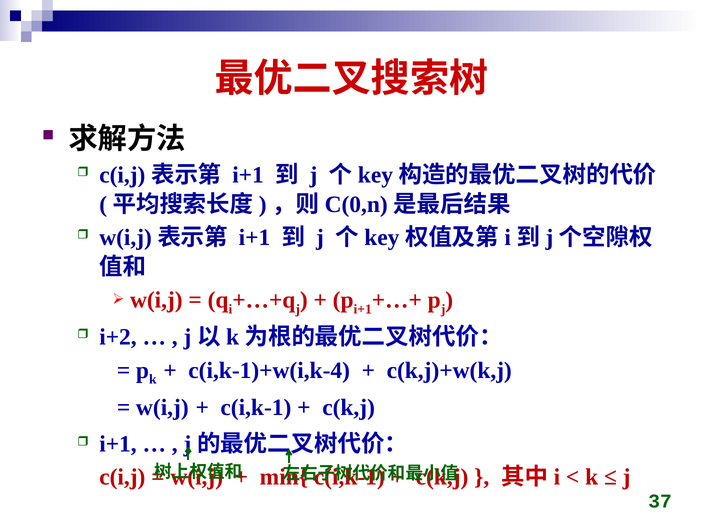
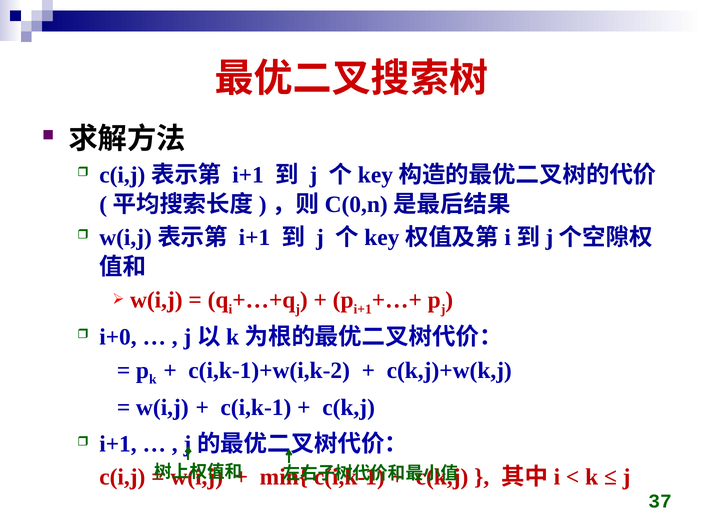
i+2: i+2 -> i+0 (118, 337)
c(i,k-1)+w(i,k-4: c(i,k-1)+w(i,k-4 -> c(i,k-1)+w(i,k-2 (269, 370)
